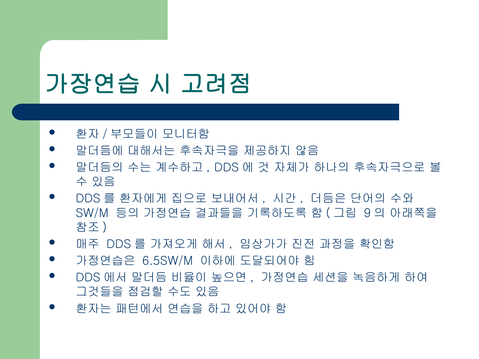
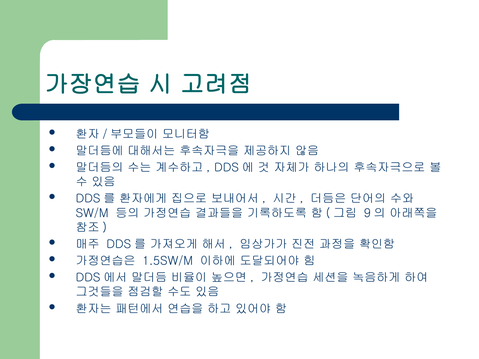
6.5SW/M: 6.5SW/M -> 1.5SW/M (168, 261)
